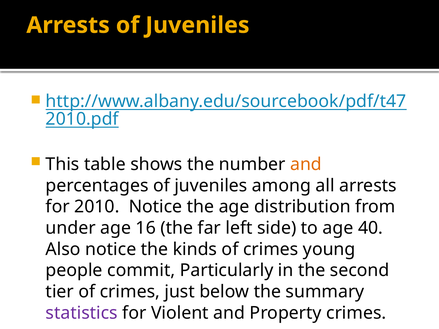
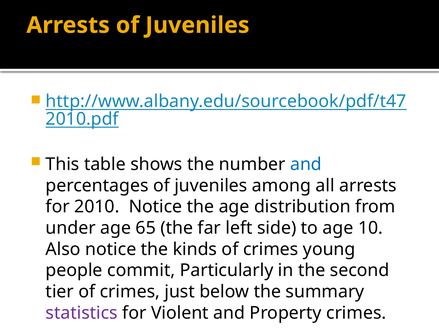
and colour: orange -> blue (306, 165)
16: 16 -> 65 (146, 228)
40: 40 -> 10 (371, 228)
